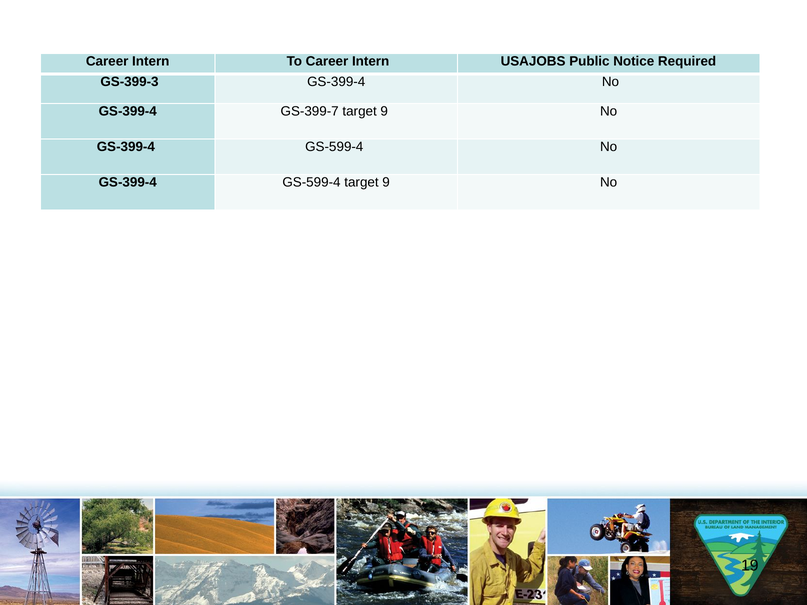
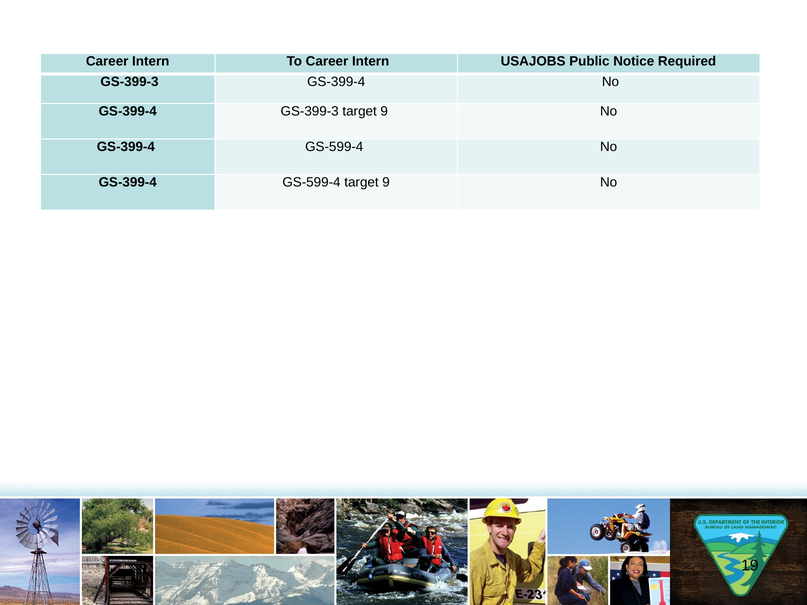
GS-399-4 GS-399-7: GS-399-7 -> GS-399-3 (310, 112)
